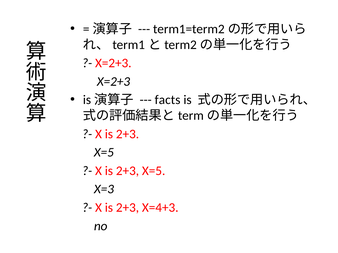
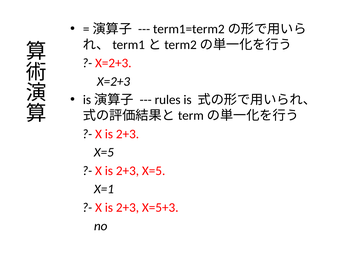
facts: facts -> rules (168, 100)
X=3: X=3 -> X=1 (104, 190)
X=4+3: X=4+3 -> X=5+3 (160, 208)
